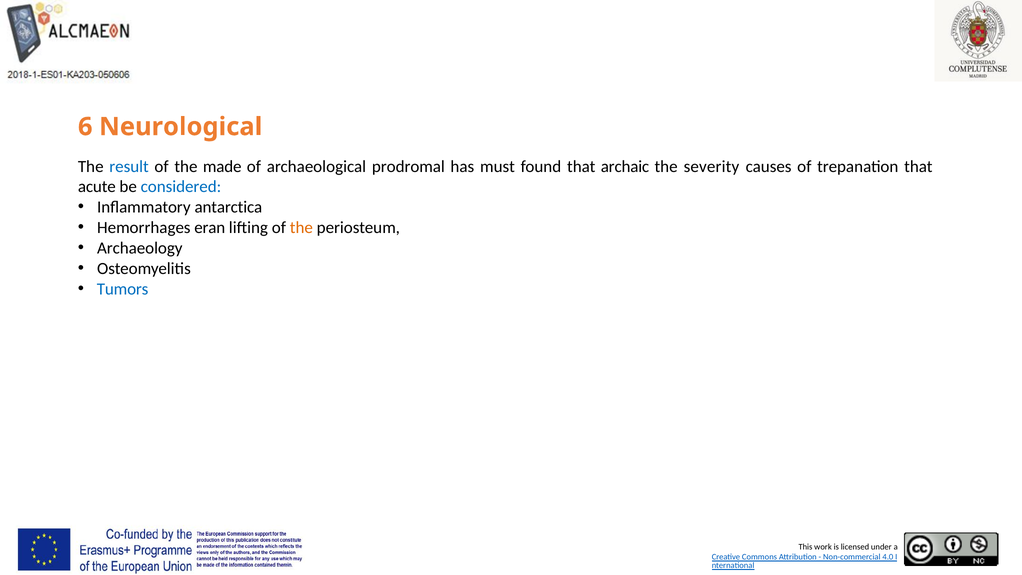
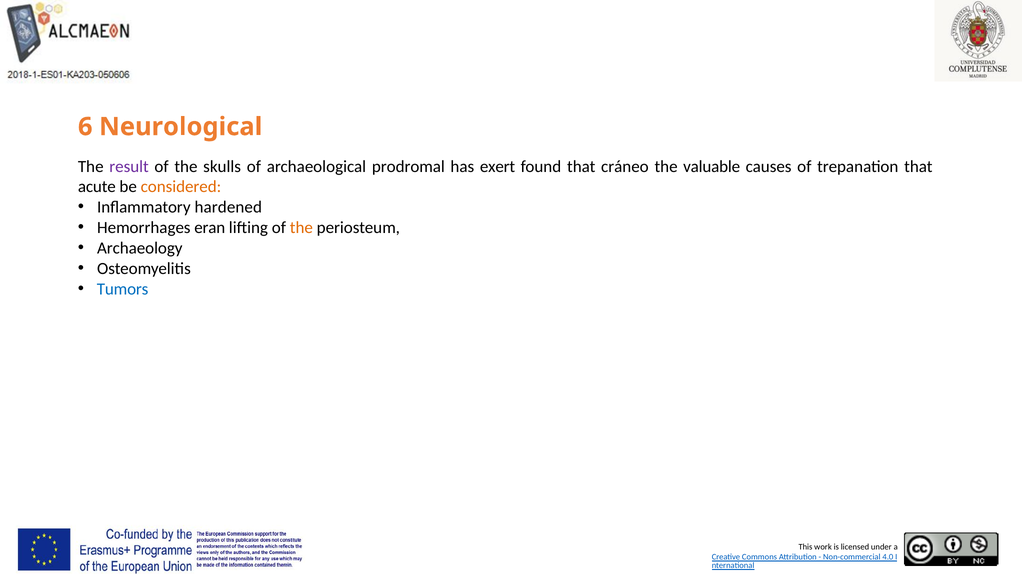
result colour: blue -> purple (129, 166)
made: made -> skulls (222, 166)
must: must -> exert (498, 166)
archaic: archaic -> cráneo (625, 166)
severity: severity -> valuable (712, 166)
considered colour: blue -> orange (181, 187)
antarctica: antarctica -> hardened (228, 207)
